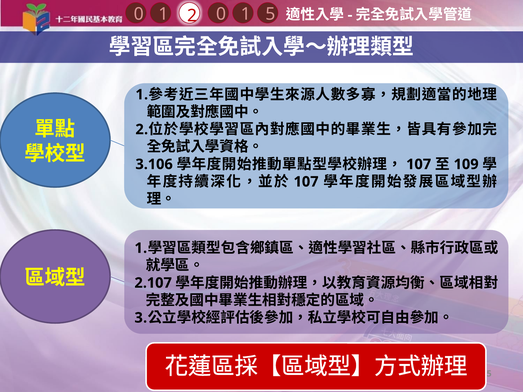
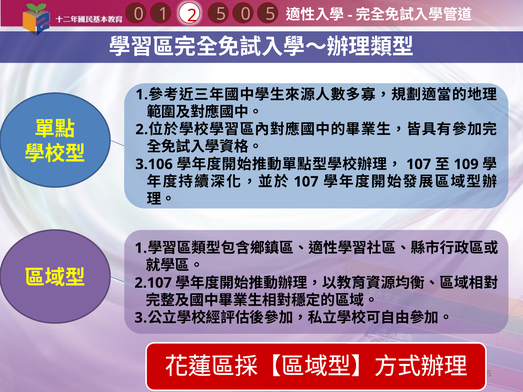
1 1: 1 -> 0 (246, 14)
2 0: 0 -> 5 (221, 14)
